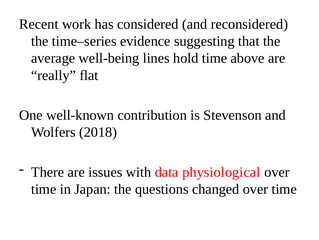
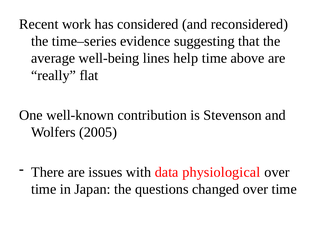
hold: hold -> help (186, 58)
2018: 2018 -> 2005 (98, 132)
